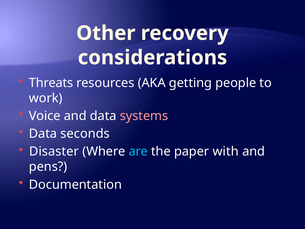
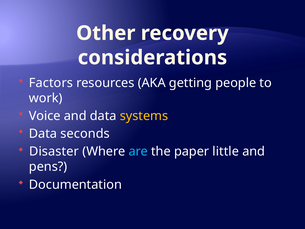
Threats: Threats -> Factors (51, 83)
systems colour: pink -> yellow (144, 116)
with: with -> little (226, 151)
